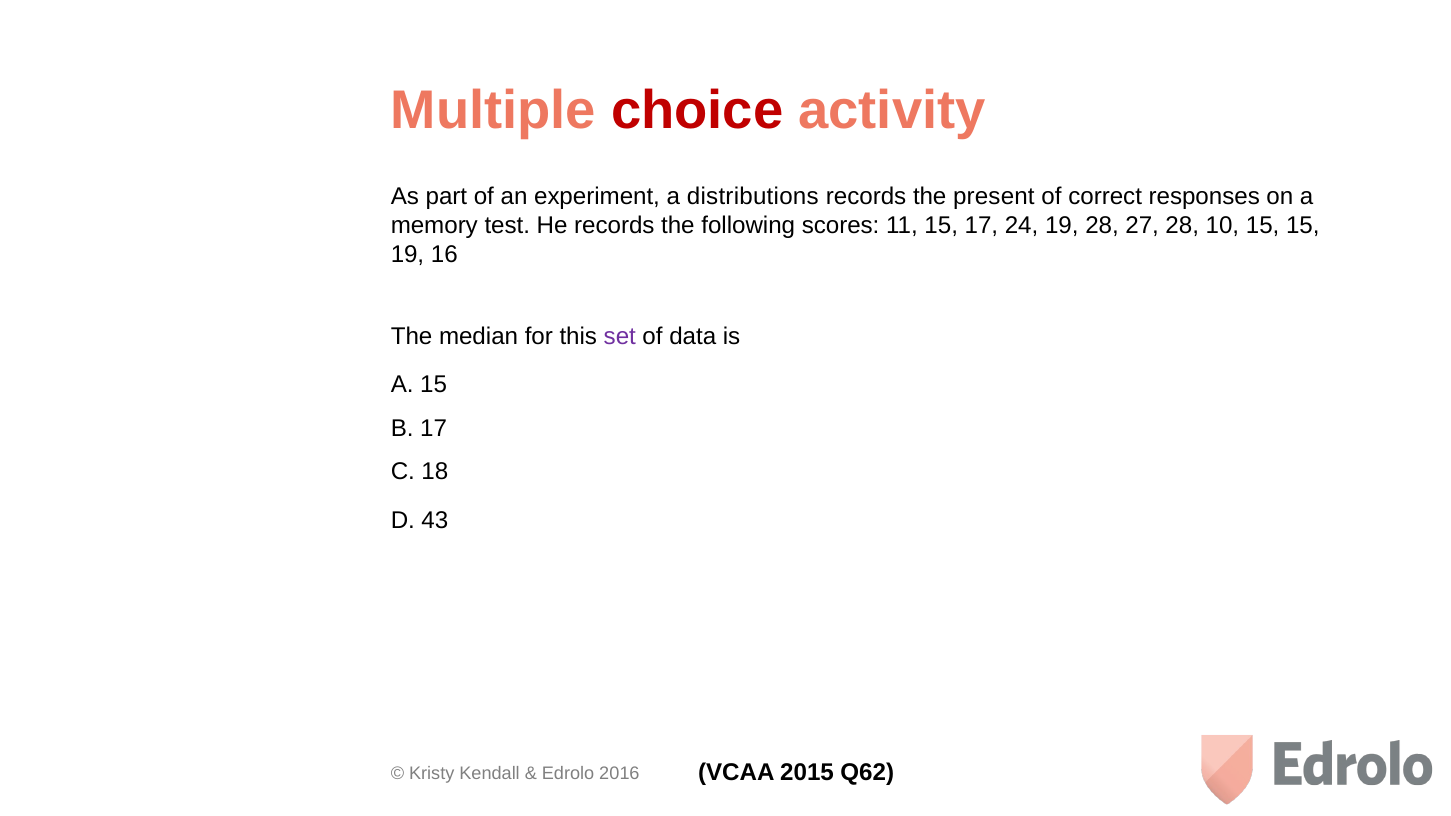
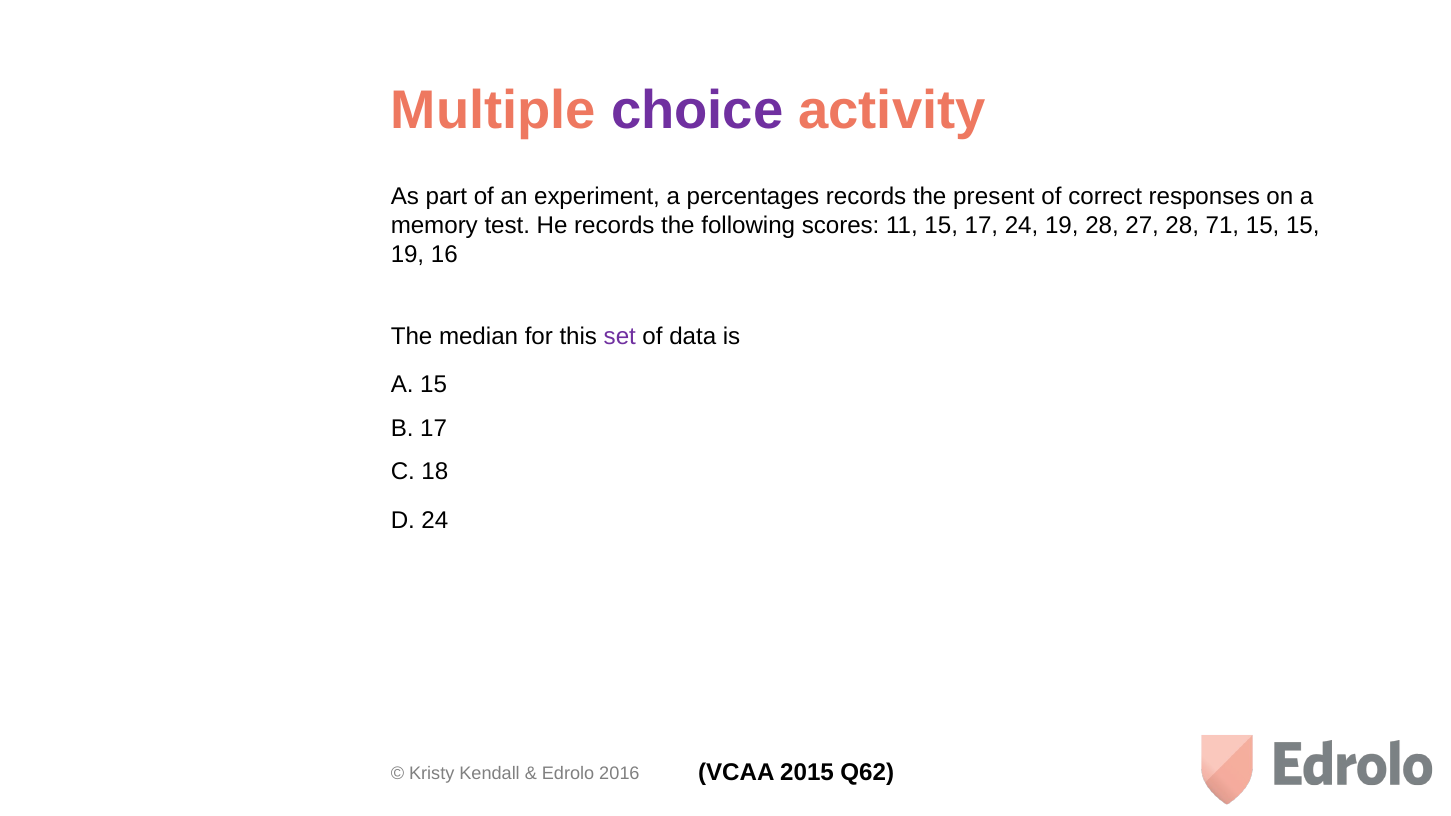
choice colour: red -> purple (697, 111)
distributions: distributions -> percentages (753, 196)
10: 10 -> 71 (1222, 225)
D 43: 43 -> 24 (435, 520)
